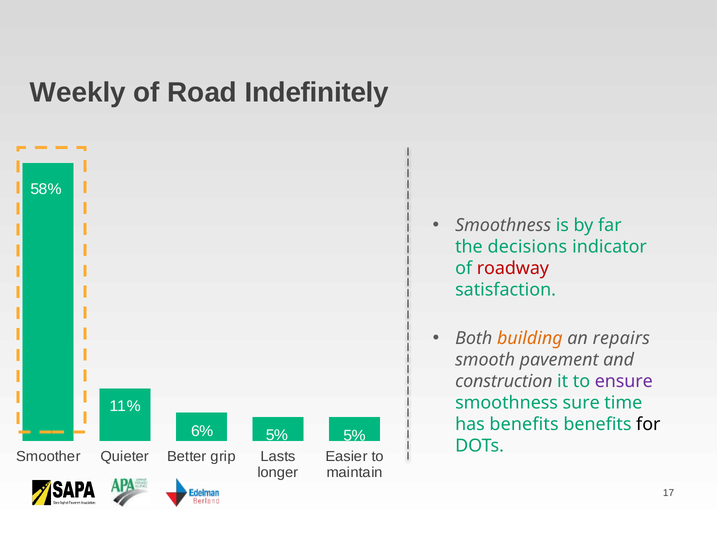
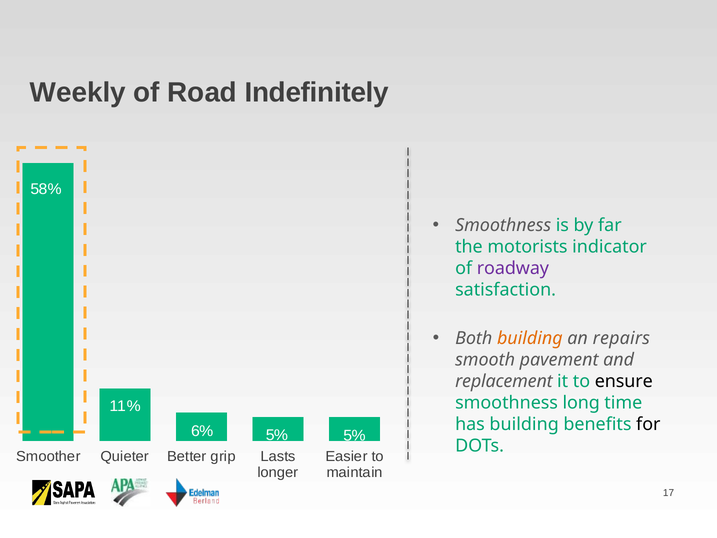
decisions: decisions -> motorists (527, 247)
roadway colour: red -> purple (513, 268)
construction: construction -> replacement (504, 381)
ensure colour: purple -> black (624, 381)
sure: sure -> long (581, 403)
has benefits: benefits -> building (524, 424)
